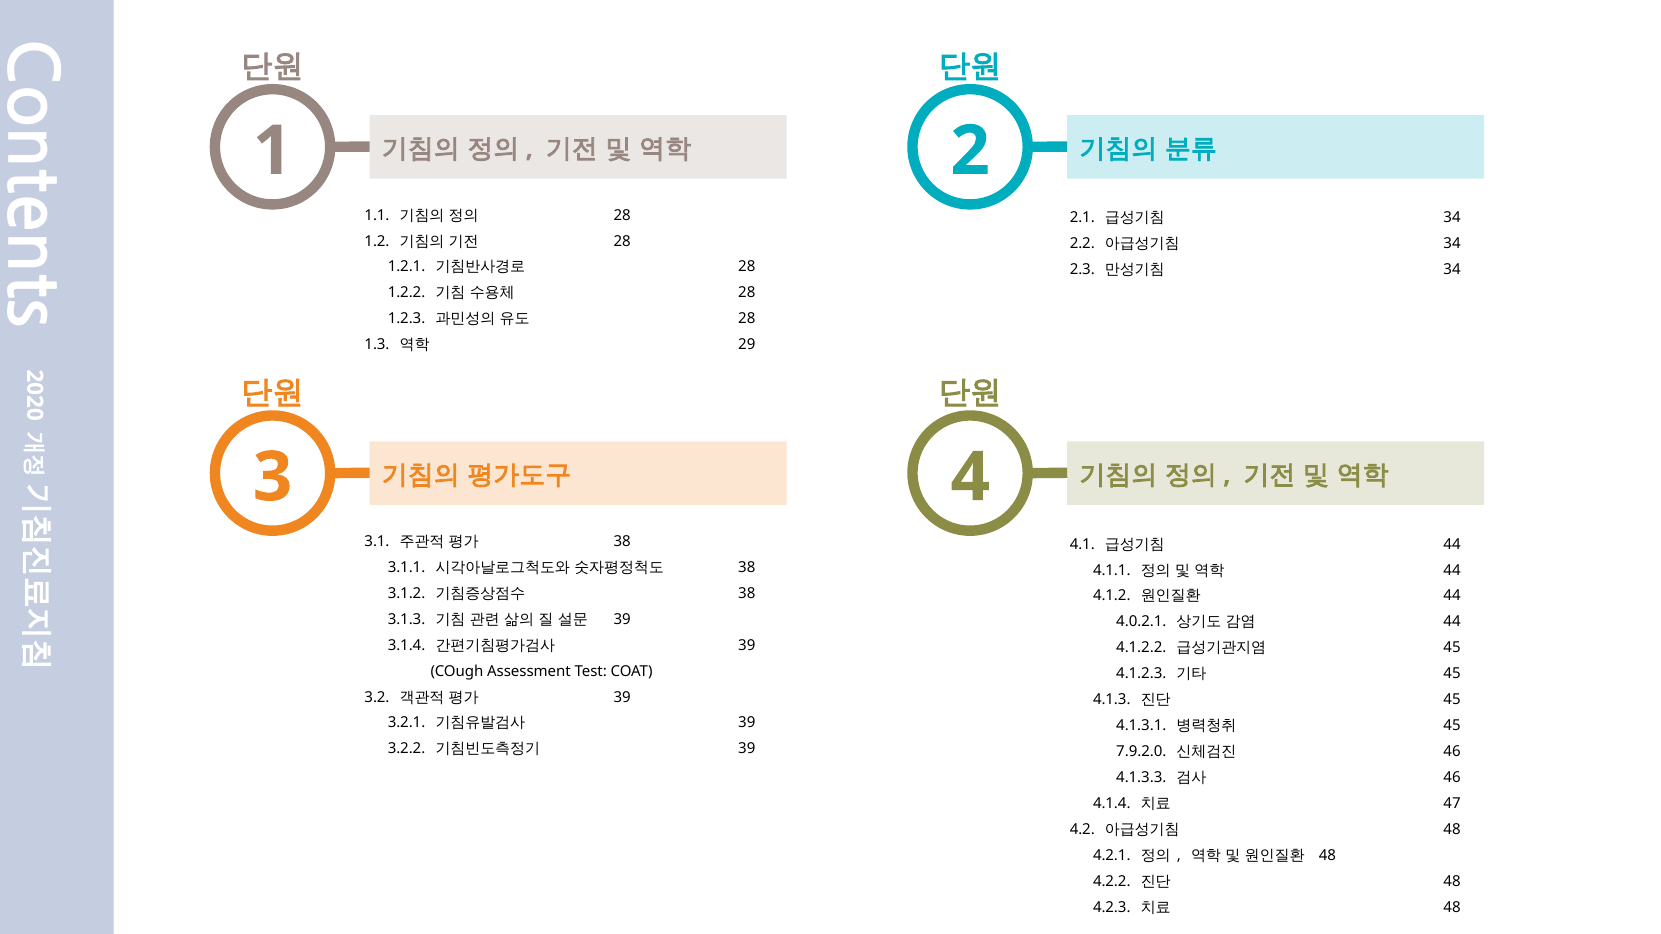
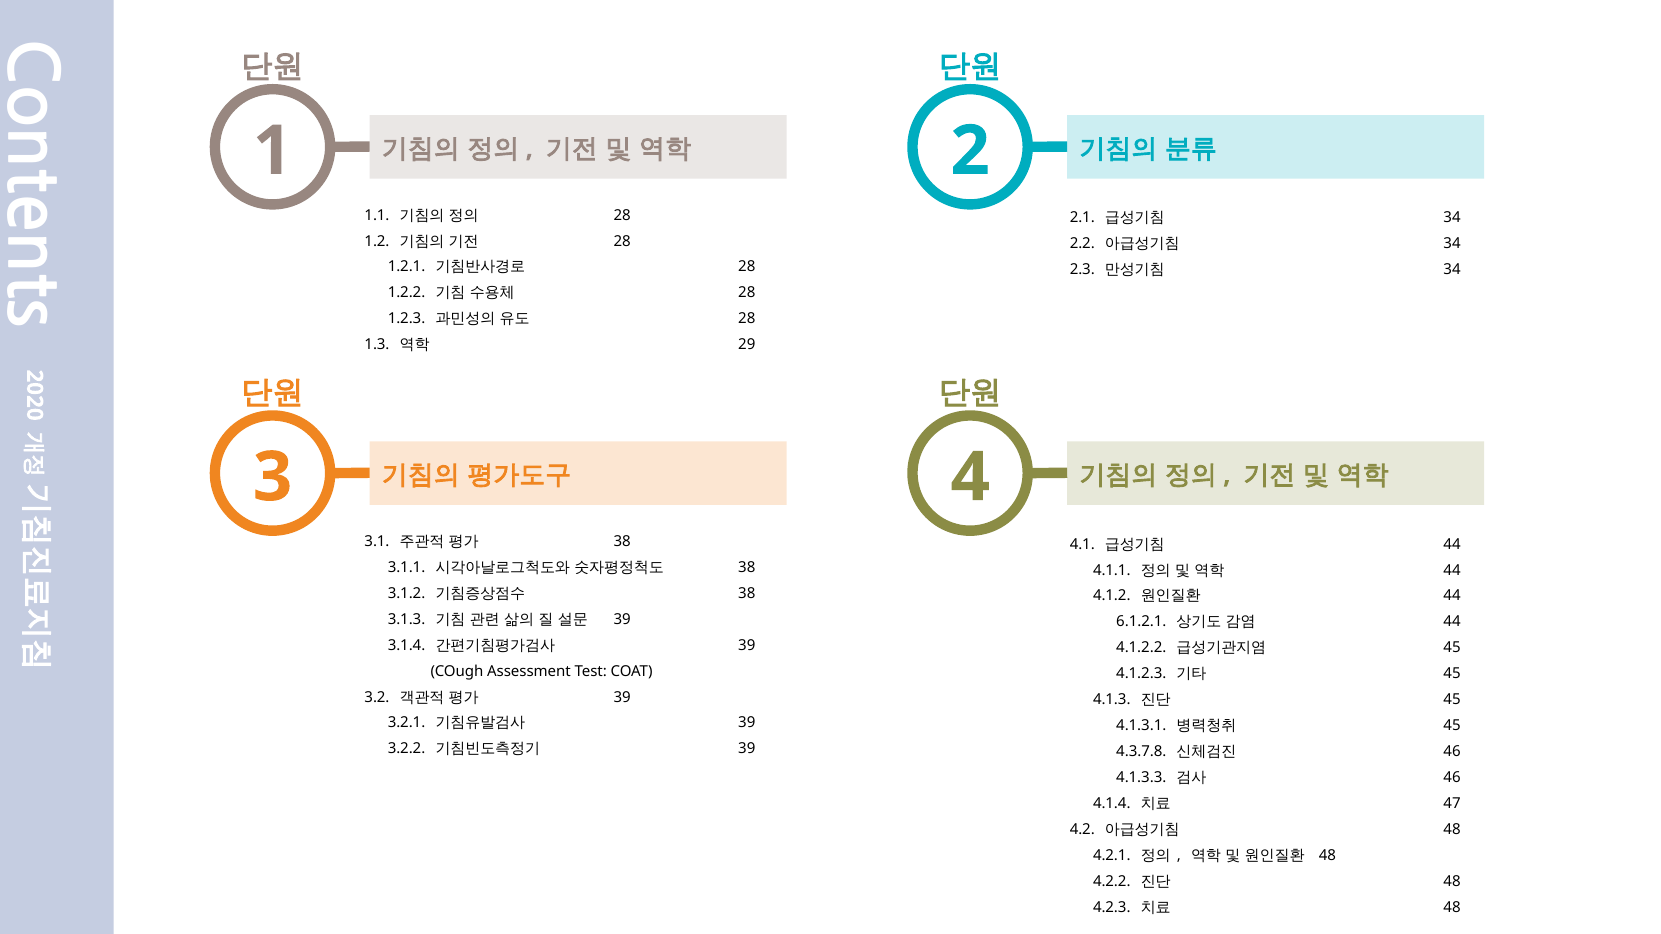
4.0.2.1: 4.0.2.1 -> 6.1.2.1 (1141, 622)
7.9.2.0: 7.9.2.0 -> 4.3.7.8 (1141, 752)
